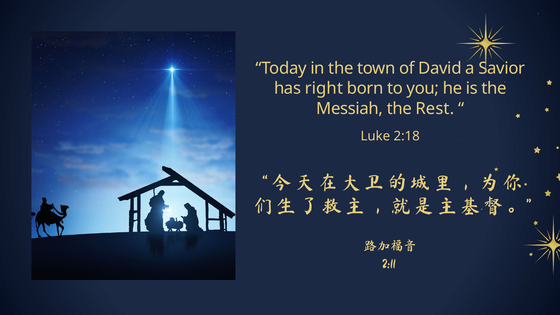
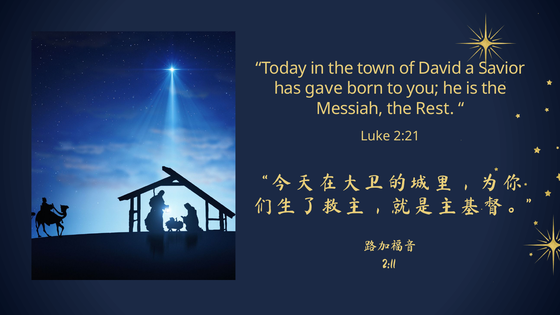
right: right -> gave (324, 88)
2:18: 2:18 -> 2:21 (407, 136)
